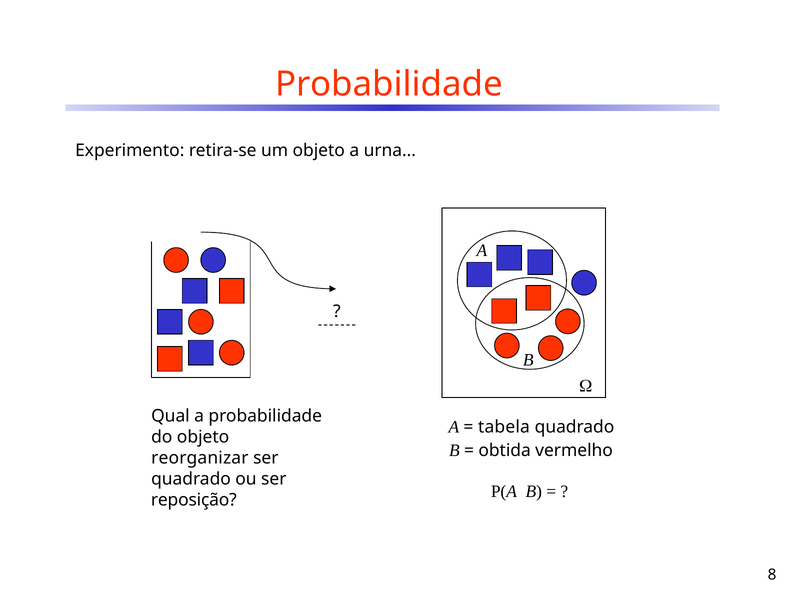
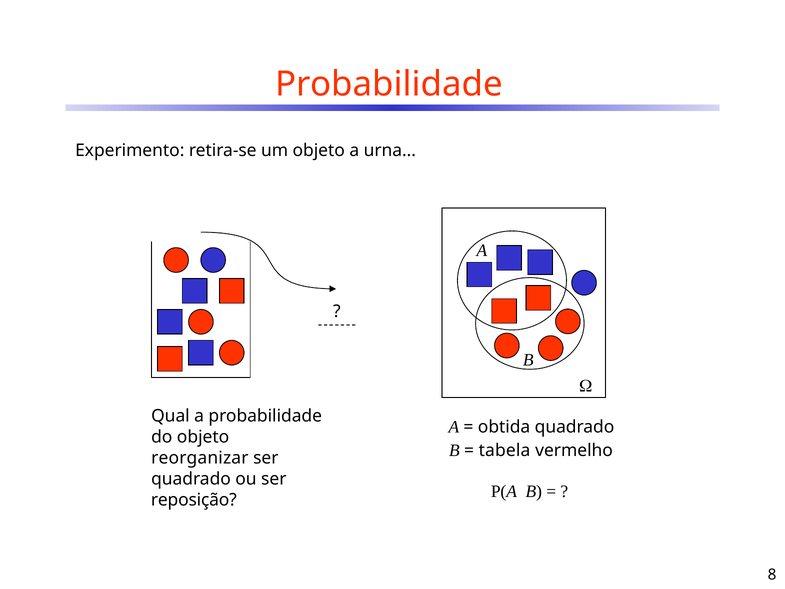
tabela: tabela -> obtida (504, 427)
obtida: obtida -> tabela (505, 450)
